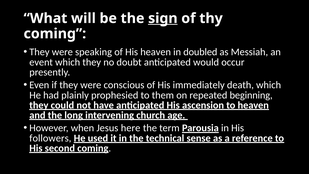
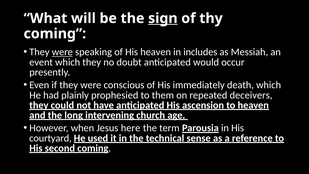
were underline: none -> present (62, 52)
doubled: doubled -> includes (200, 52)
beginning: beginning -> deceivers (251, 95)
followers: followers -> courtyard (50, 138)
